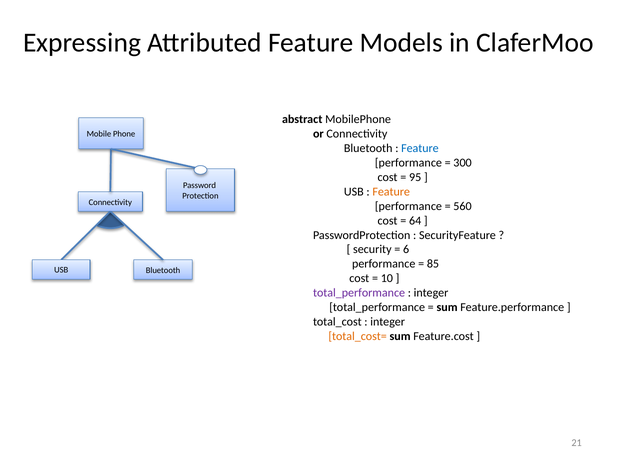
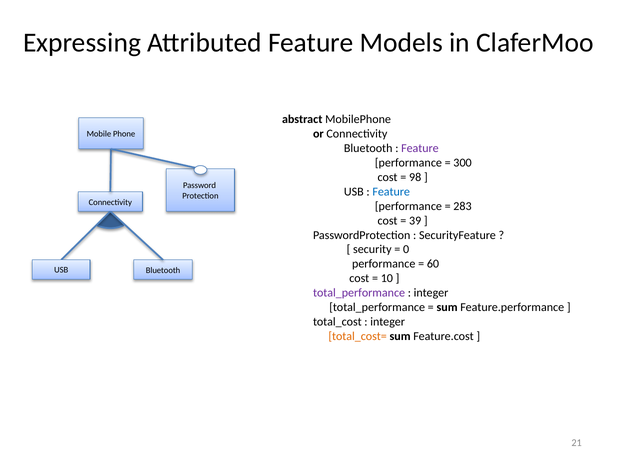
Feature colour: blue -> purple (420, 148)
95: 95 -> 98 (415, 177)
Feature colour: orange -> blue (391, 192)
560: 560 -> 283 (463, 206)
64: 64 -> 39 (415, 221)
6: 6 -> 0 (406, 250)
85: 85 -> 60 (433, 264)
